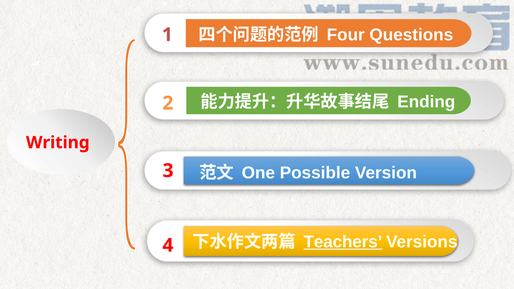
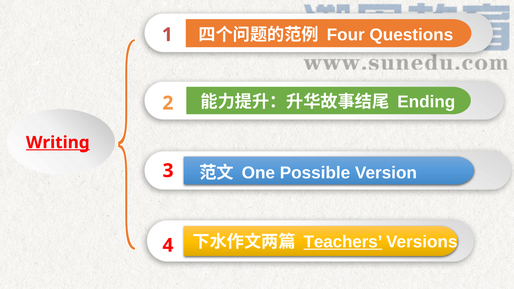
Writing underline: none -> present (58, 143)
